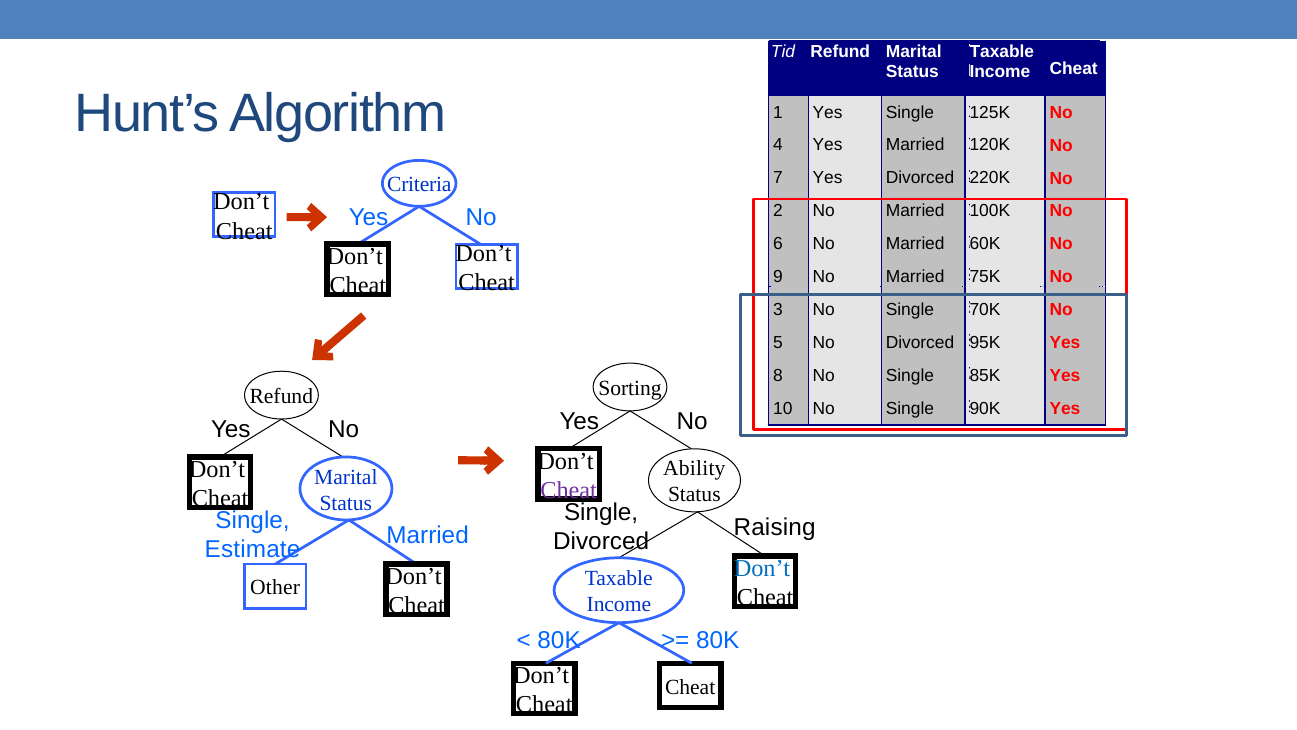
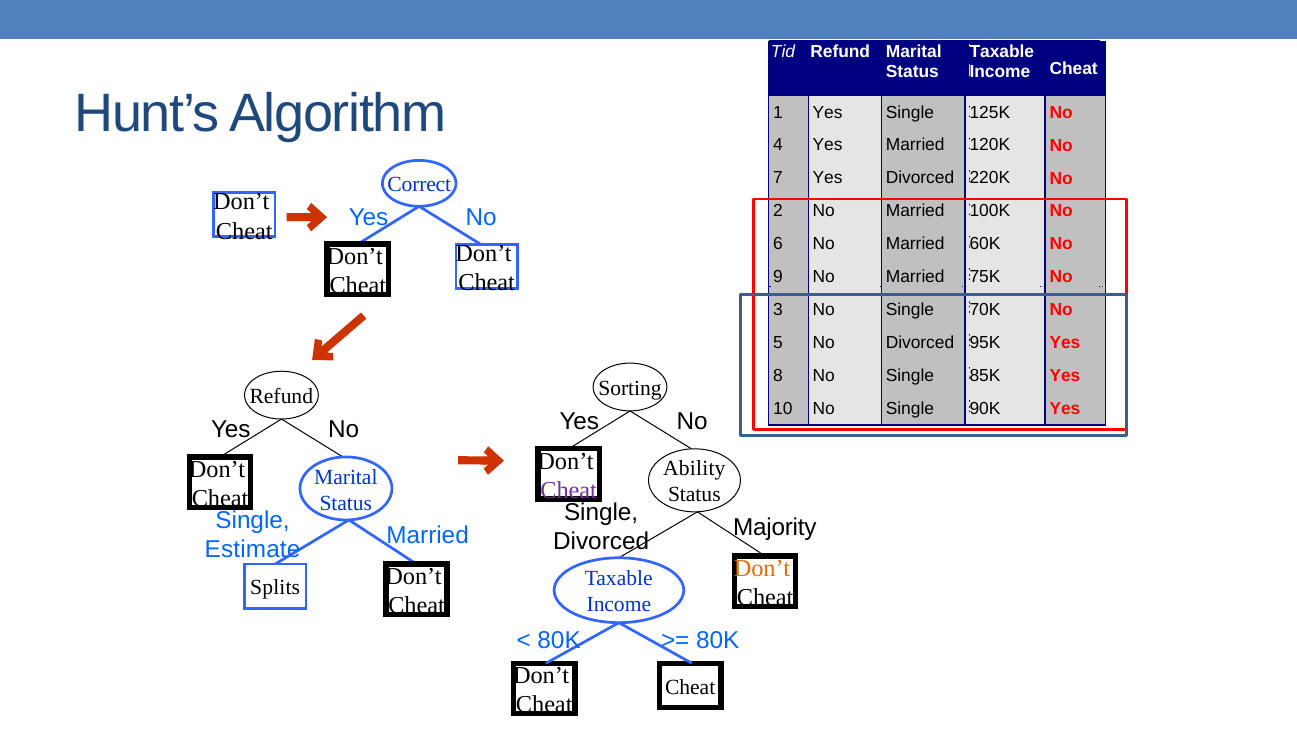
Criteria: Criteria -> Correct (419, 185)
Raising: Raising -> Majority (775, 527)
Don’t colour: blue -> orange (762, 568)
Other: Other -> Splits (275, 587)
